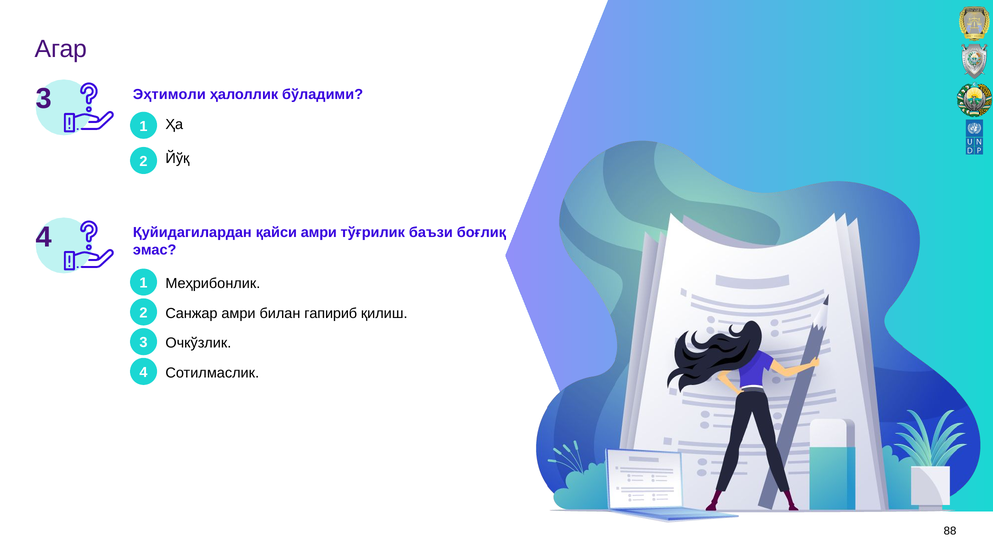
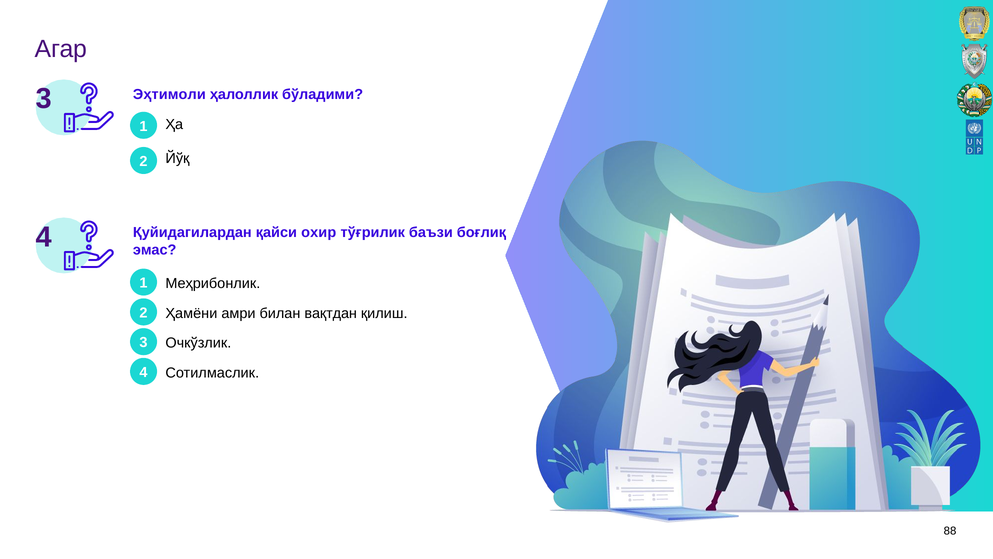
қайси амри: амри -> оxир (319, 232)
Санжар: Санжар -> Ҳамёни (191, 313)
гапириб: гапириб -> вақтдан (331, 313)
